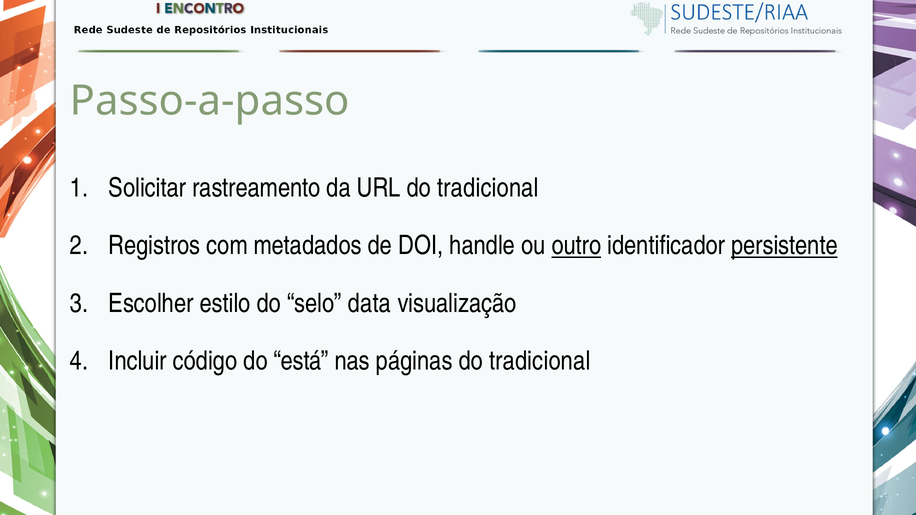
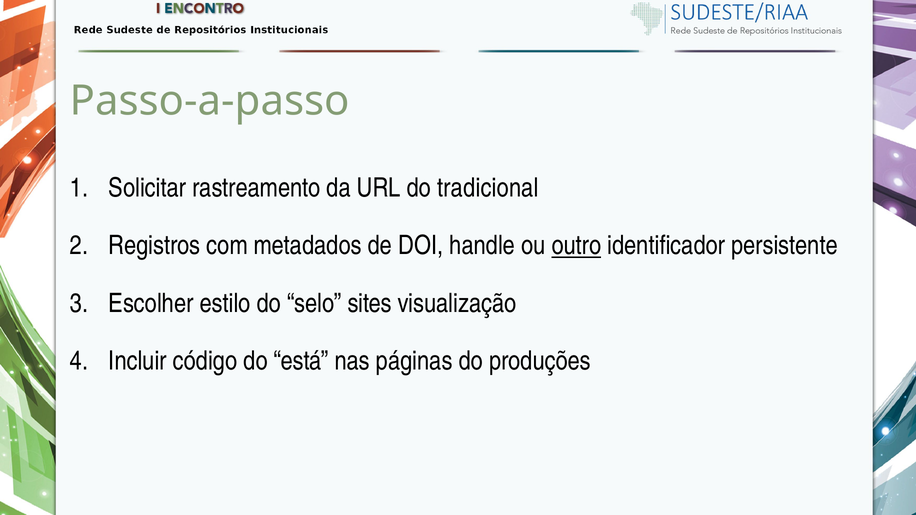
persistente underline: present -> none (784, 246)
data: data -> sites (370, 303)
páginas do tradicional: tradicional -> produções (540, 361)
